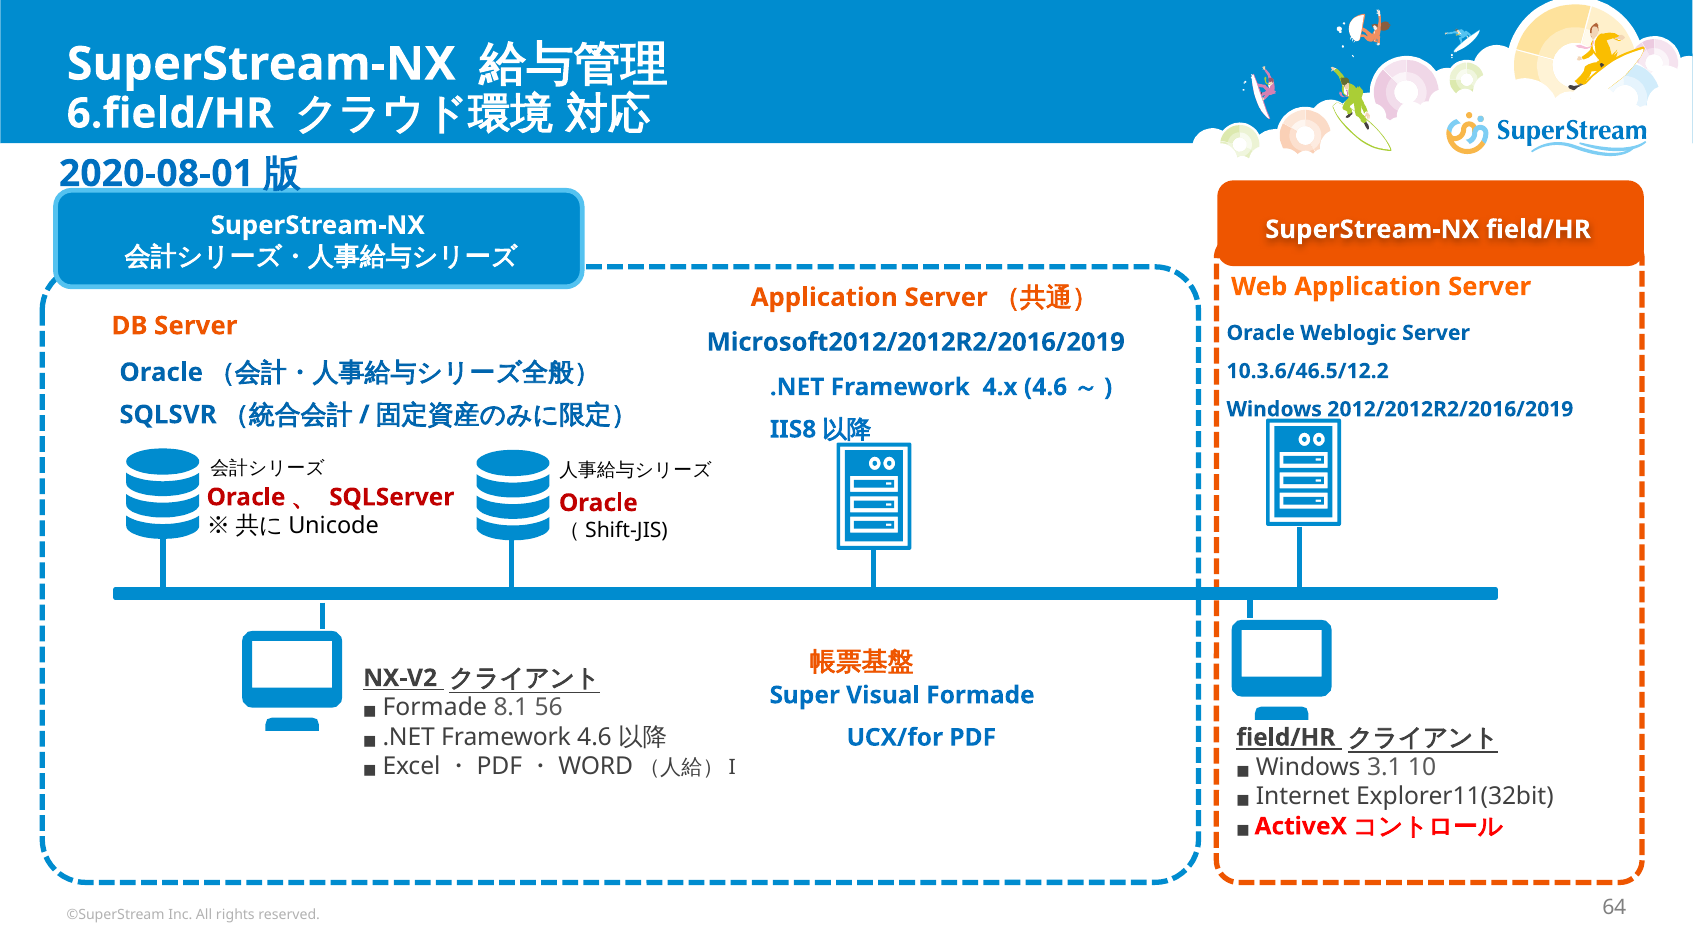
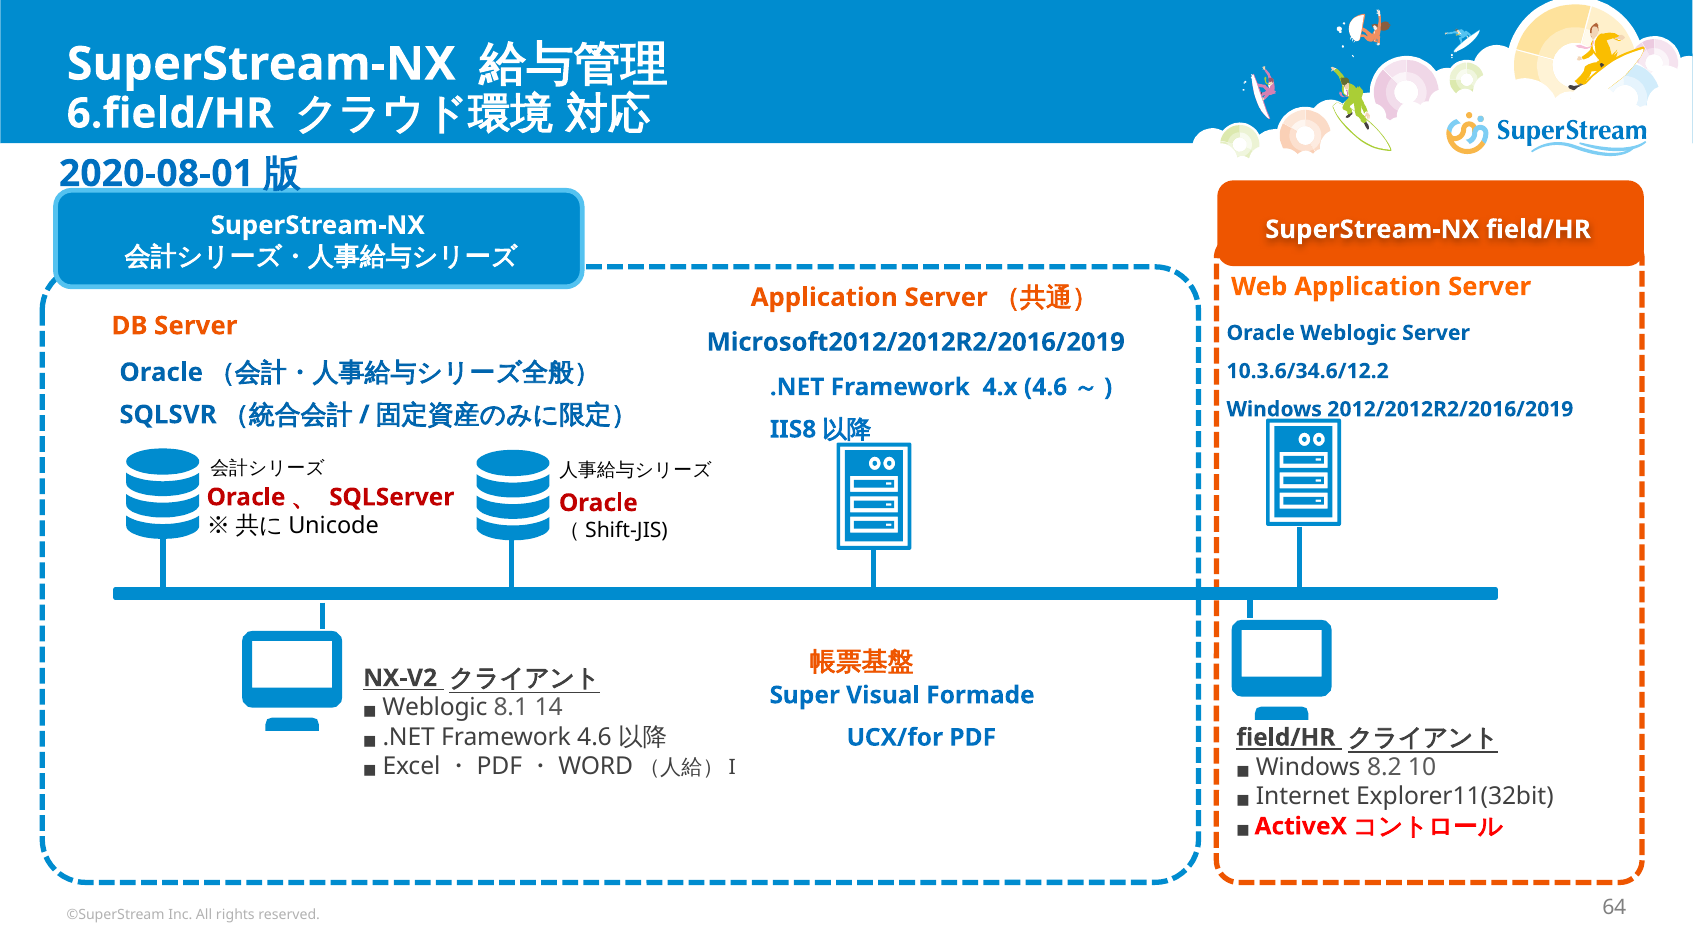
10.3.6/46.5/12.2: 10.3.6/46.5/12.2 -> 10.3.6/34.6/12.2 (1308, 371)
Formade: Formade -> Weblogic (435, 708)
56: 56 -> 14 (549, 708)
3.1: 3.1 -> 8.2 (1384, 767)
